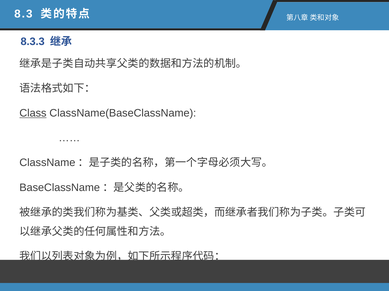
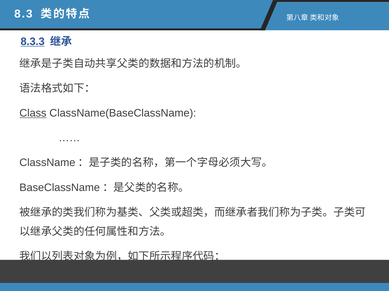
8.3.3 underline: none -> present (33, 42)
